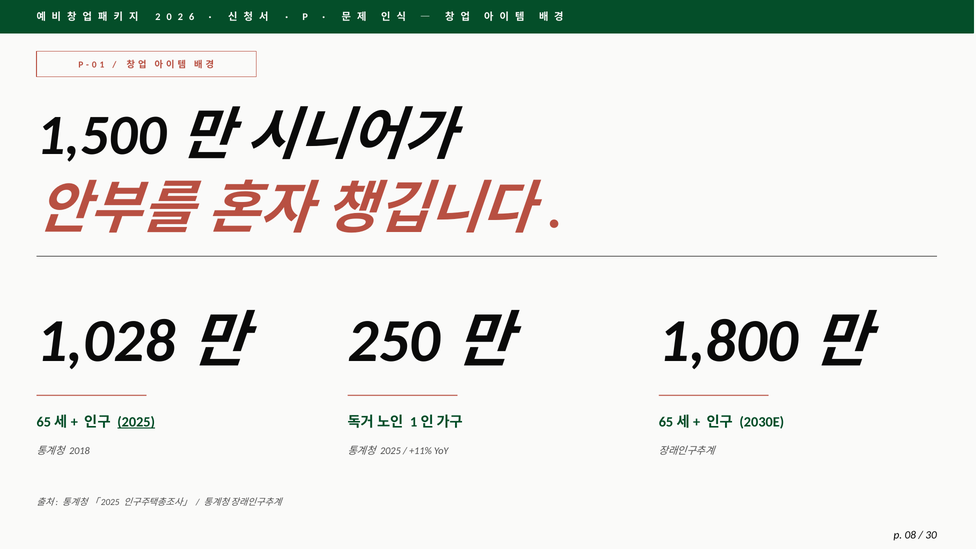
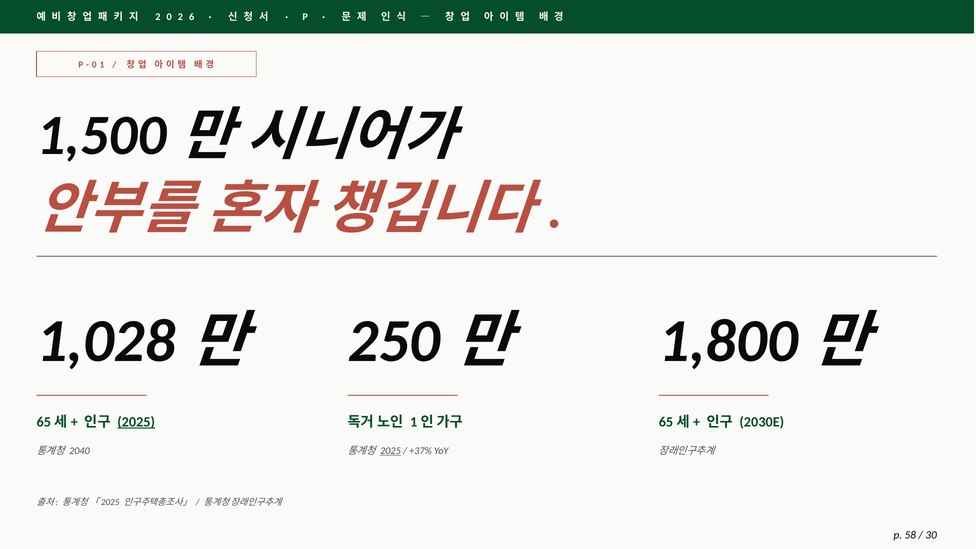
2018: 2018 -> 2040 (79, 451)
2025 underline: none -> present (391, 451)
+11%: +11% -> +37% (420, 451)
08: 08 -> 58 (910, 535)
